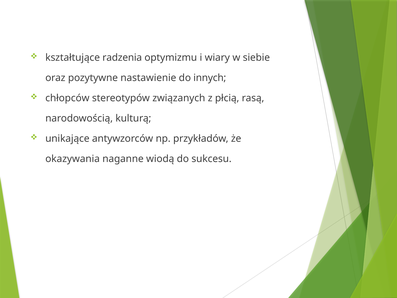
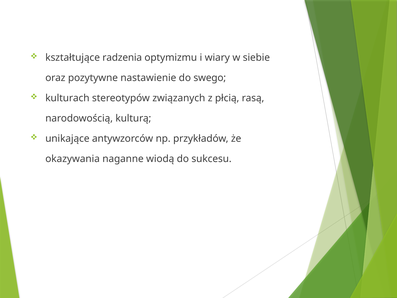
innych: innych -> swego (210, 78)
chłopców: chłopców -> kulturach (67, 98)
